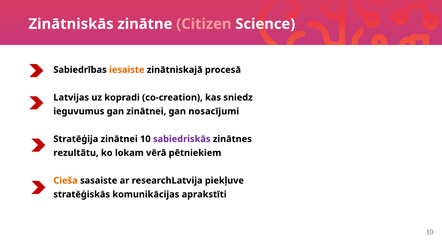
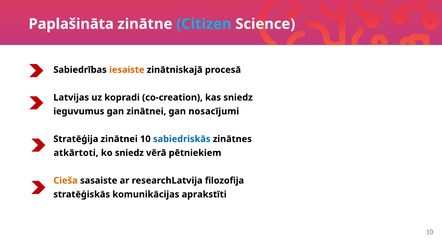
Zinātniskās: Zinātniskās -> Paplašināta (71, 24)
Citizen colour: pink -> light blue (204, 24)
sabiedriskās colour: purple -> blue (182, 139)
rezultātu: rezultātu -> atkārtoti (76, 153)
ko lokam: lokam -> sniedz (129, 153)
piekļuve: piekļuve -> filozofija (224, 180)
